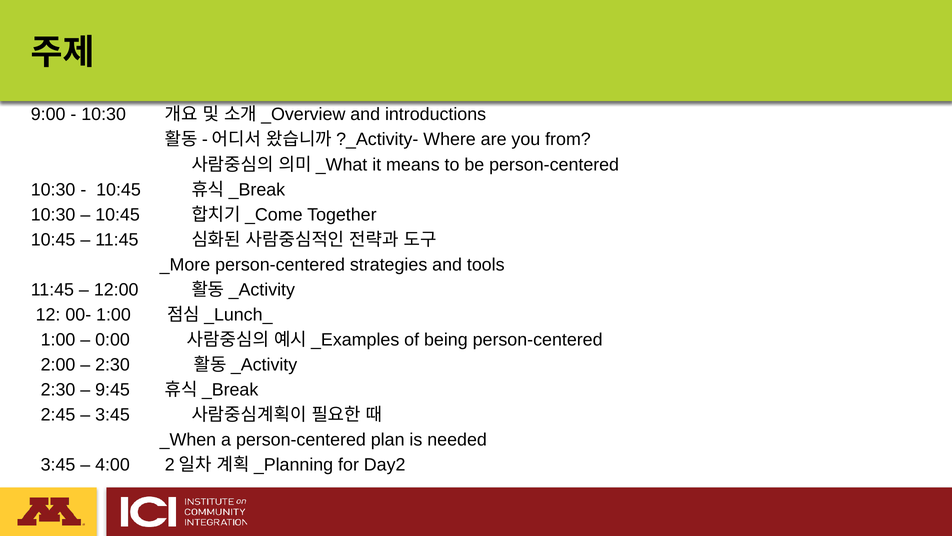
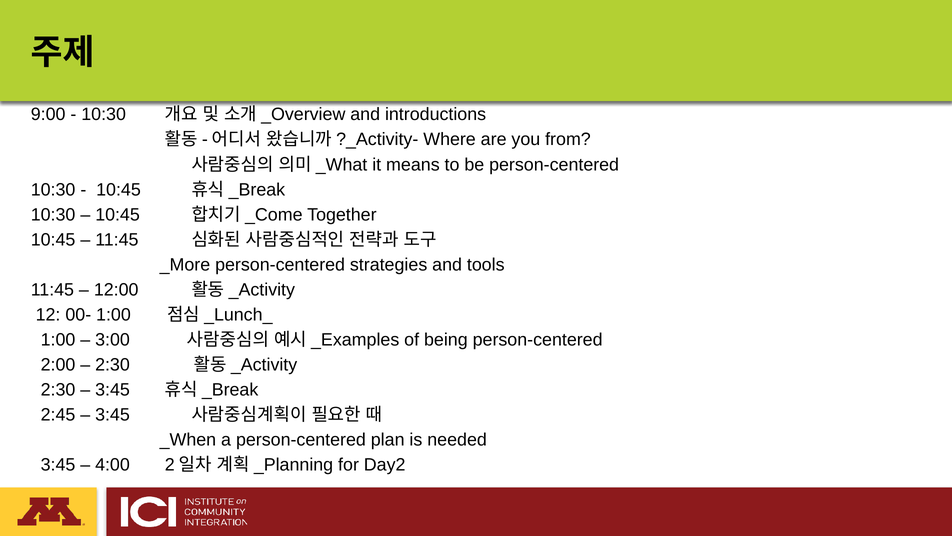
0:00: 0:00 -> 3:00 (113, 339)
9:45: 9:45 -> 3:45 (113, 389)
